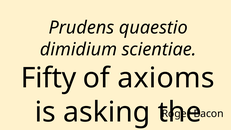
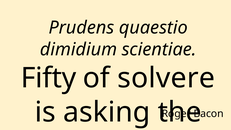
axioms: axioms -> solvere (166, 78)
